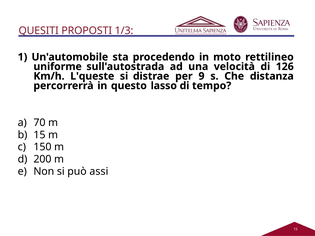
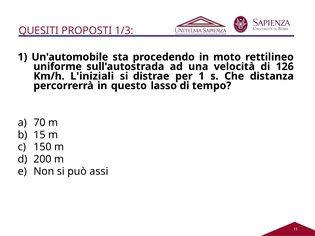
L'queste: L'queste -> L'iniziali (92, 76)
per 9: 9 -> 1 (202, 76)
